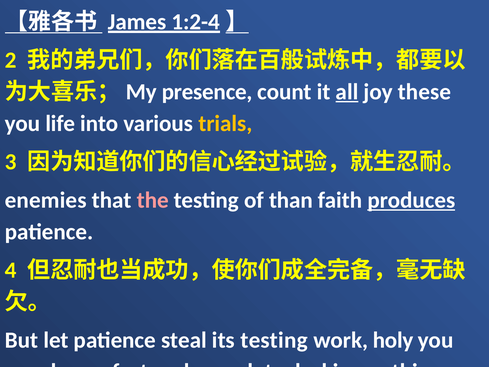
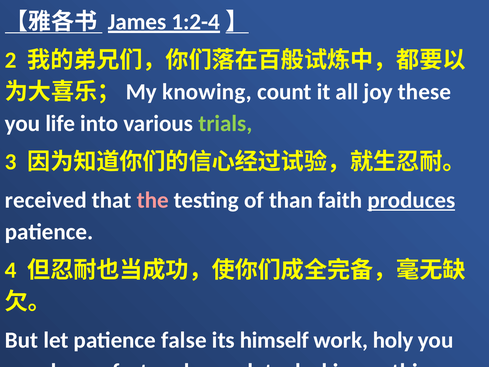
presence: presence -> knowing (207, 92)
all underline: present -> none (347, 92)
trials colour: yellow -> light green (225, 123)
enemies: enemies -> received (46, 200)
steal: steal -> false (184, 340)
its testing: testing -> himself (274, 340)
